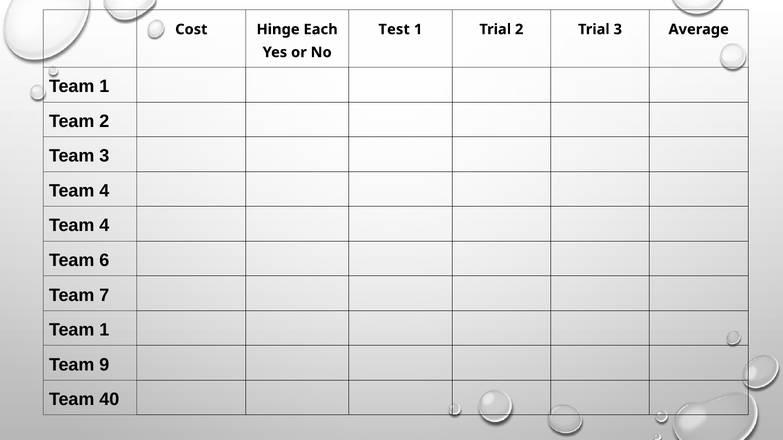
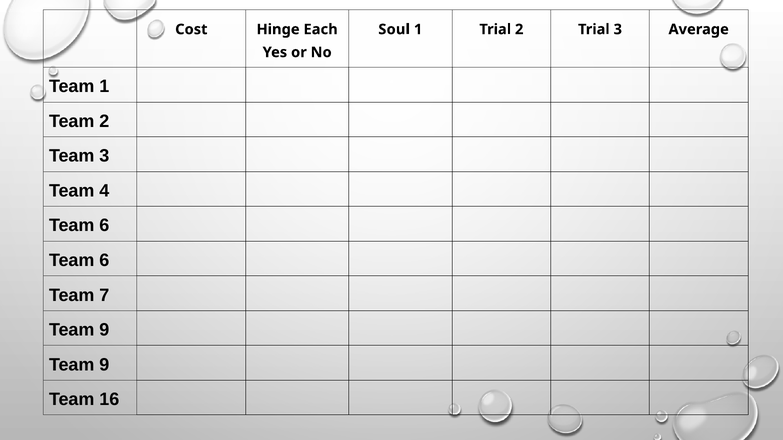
Test: Test -> Soul (394, 29)
4: 4 -> 6 (104, 226)
1: 1 -> 9 (104, 330)
40: 40 -> 16 (109, 400)
